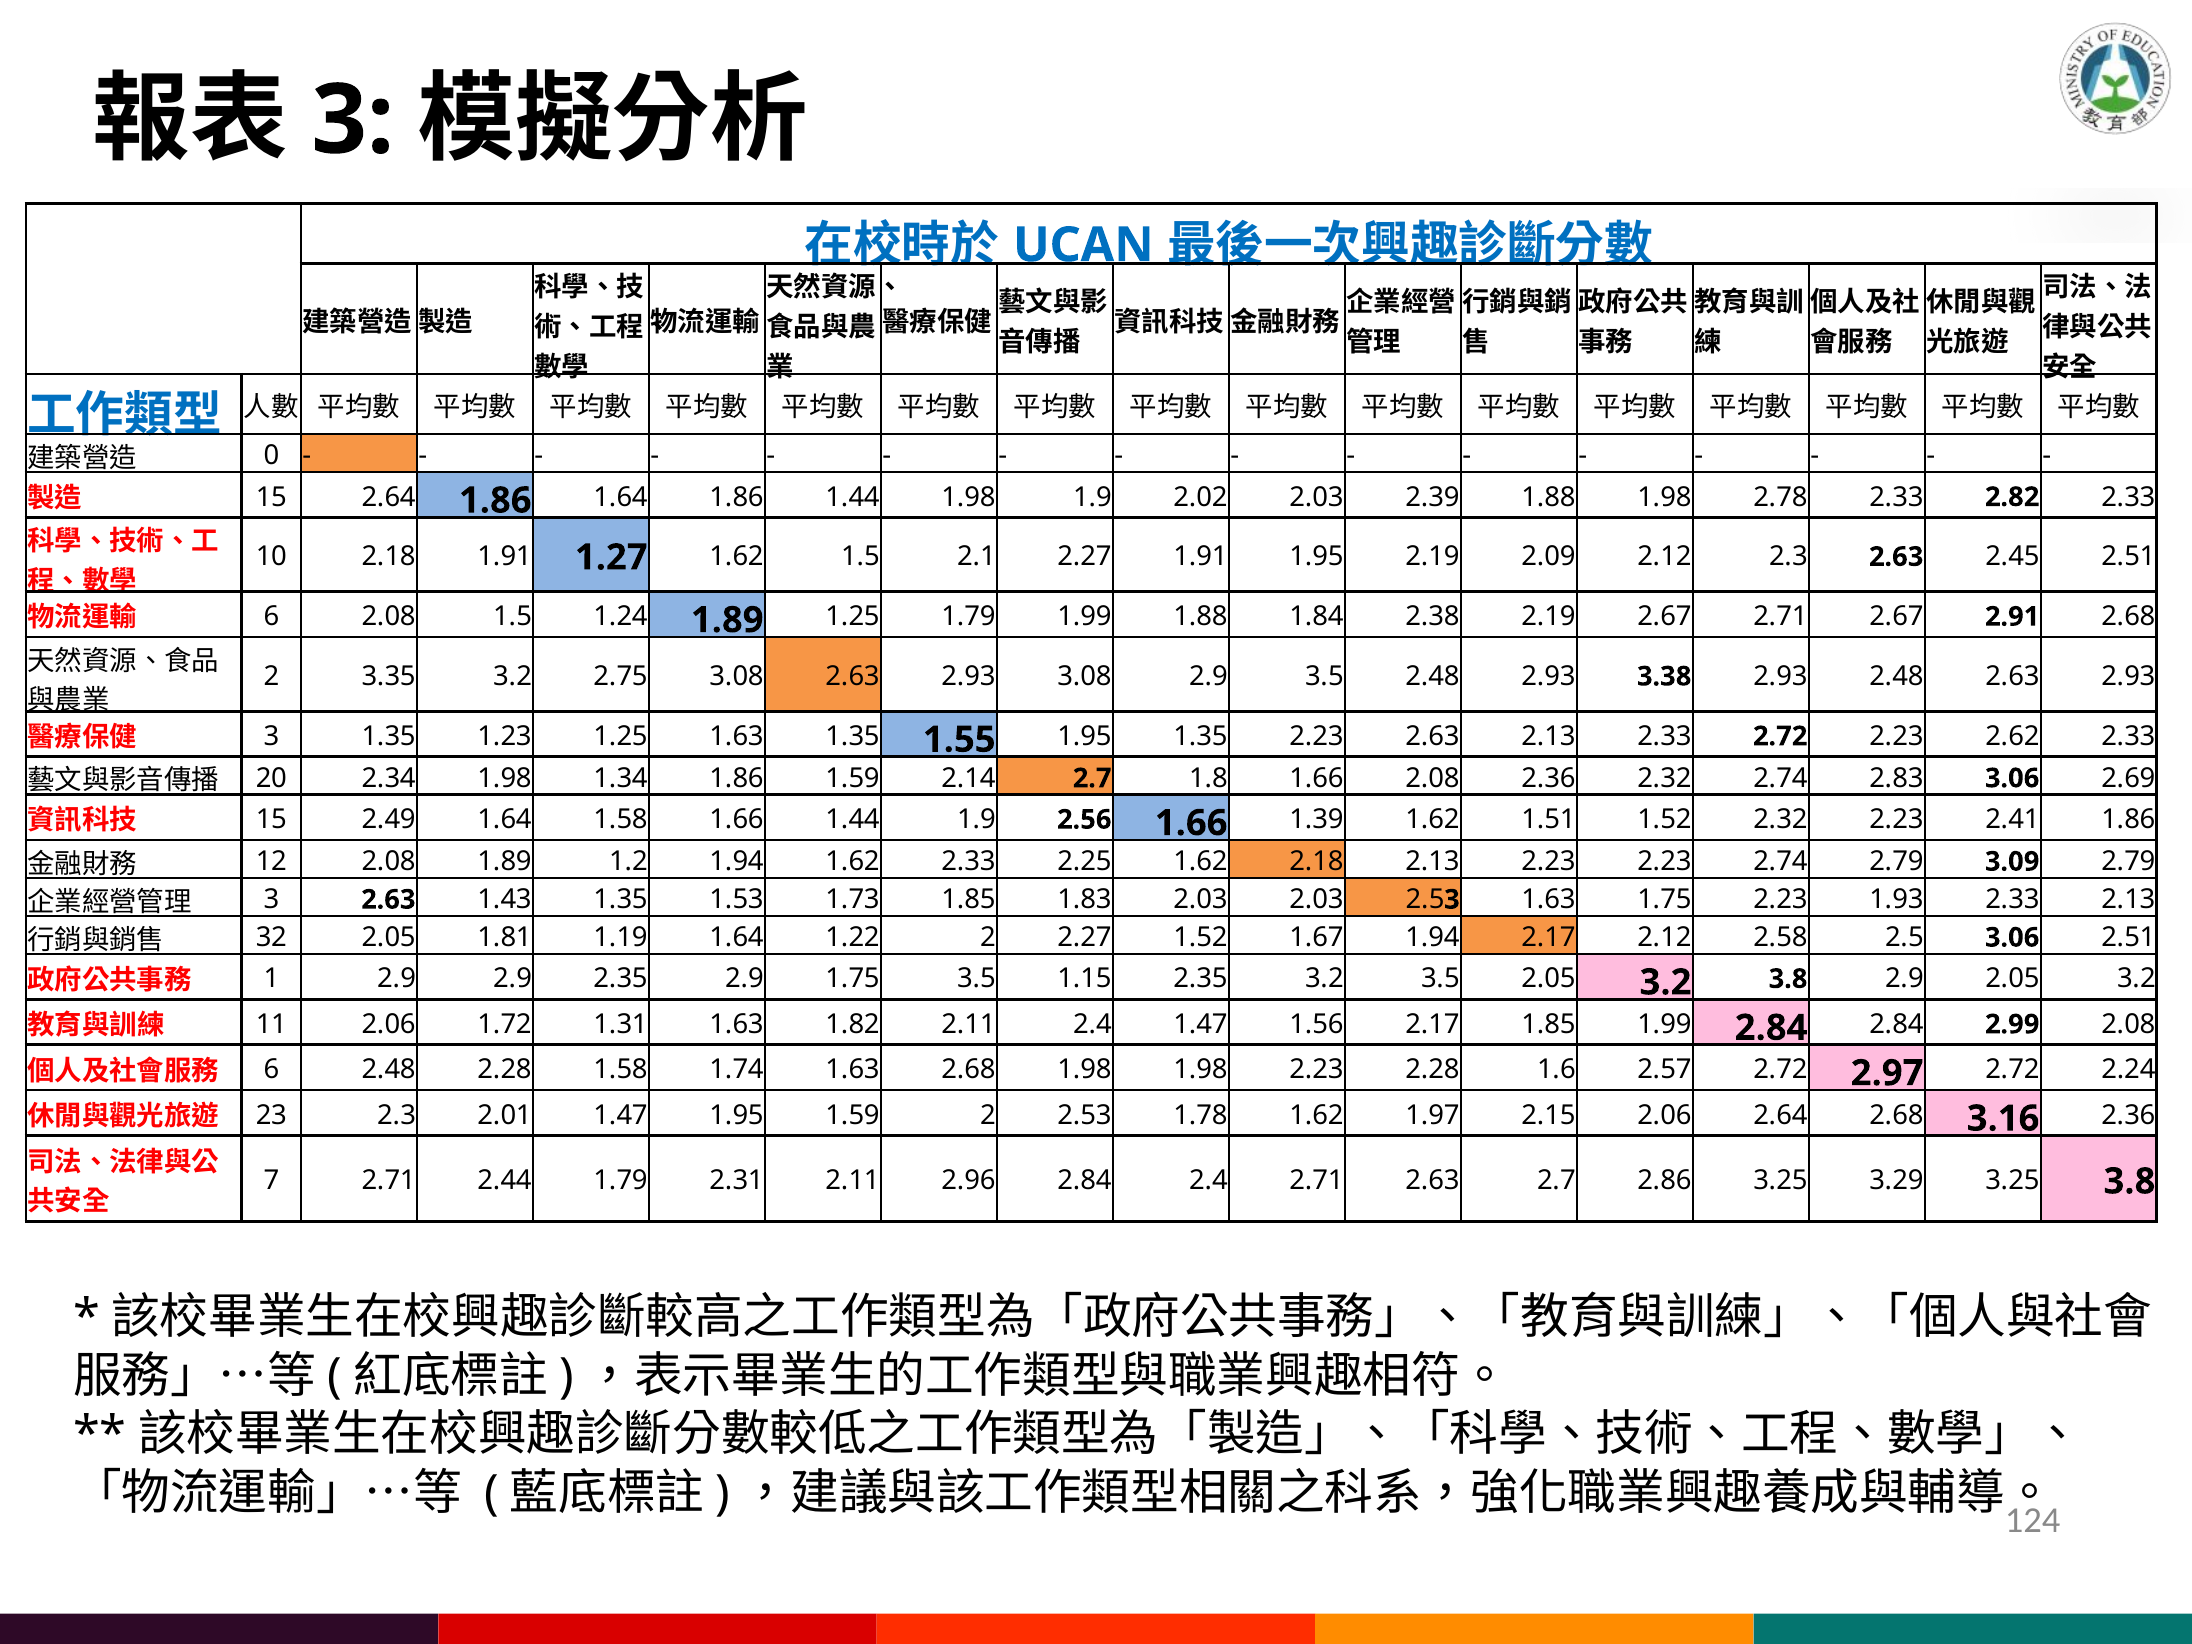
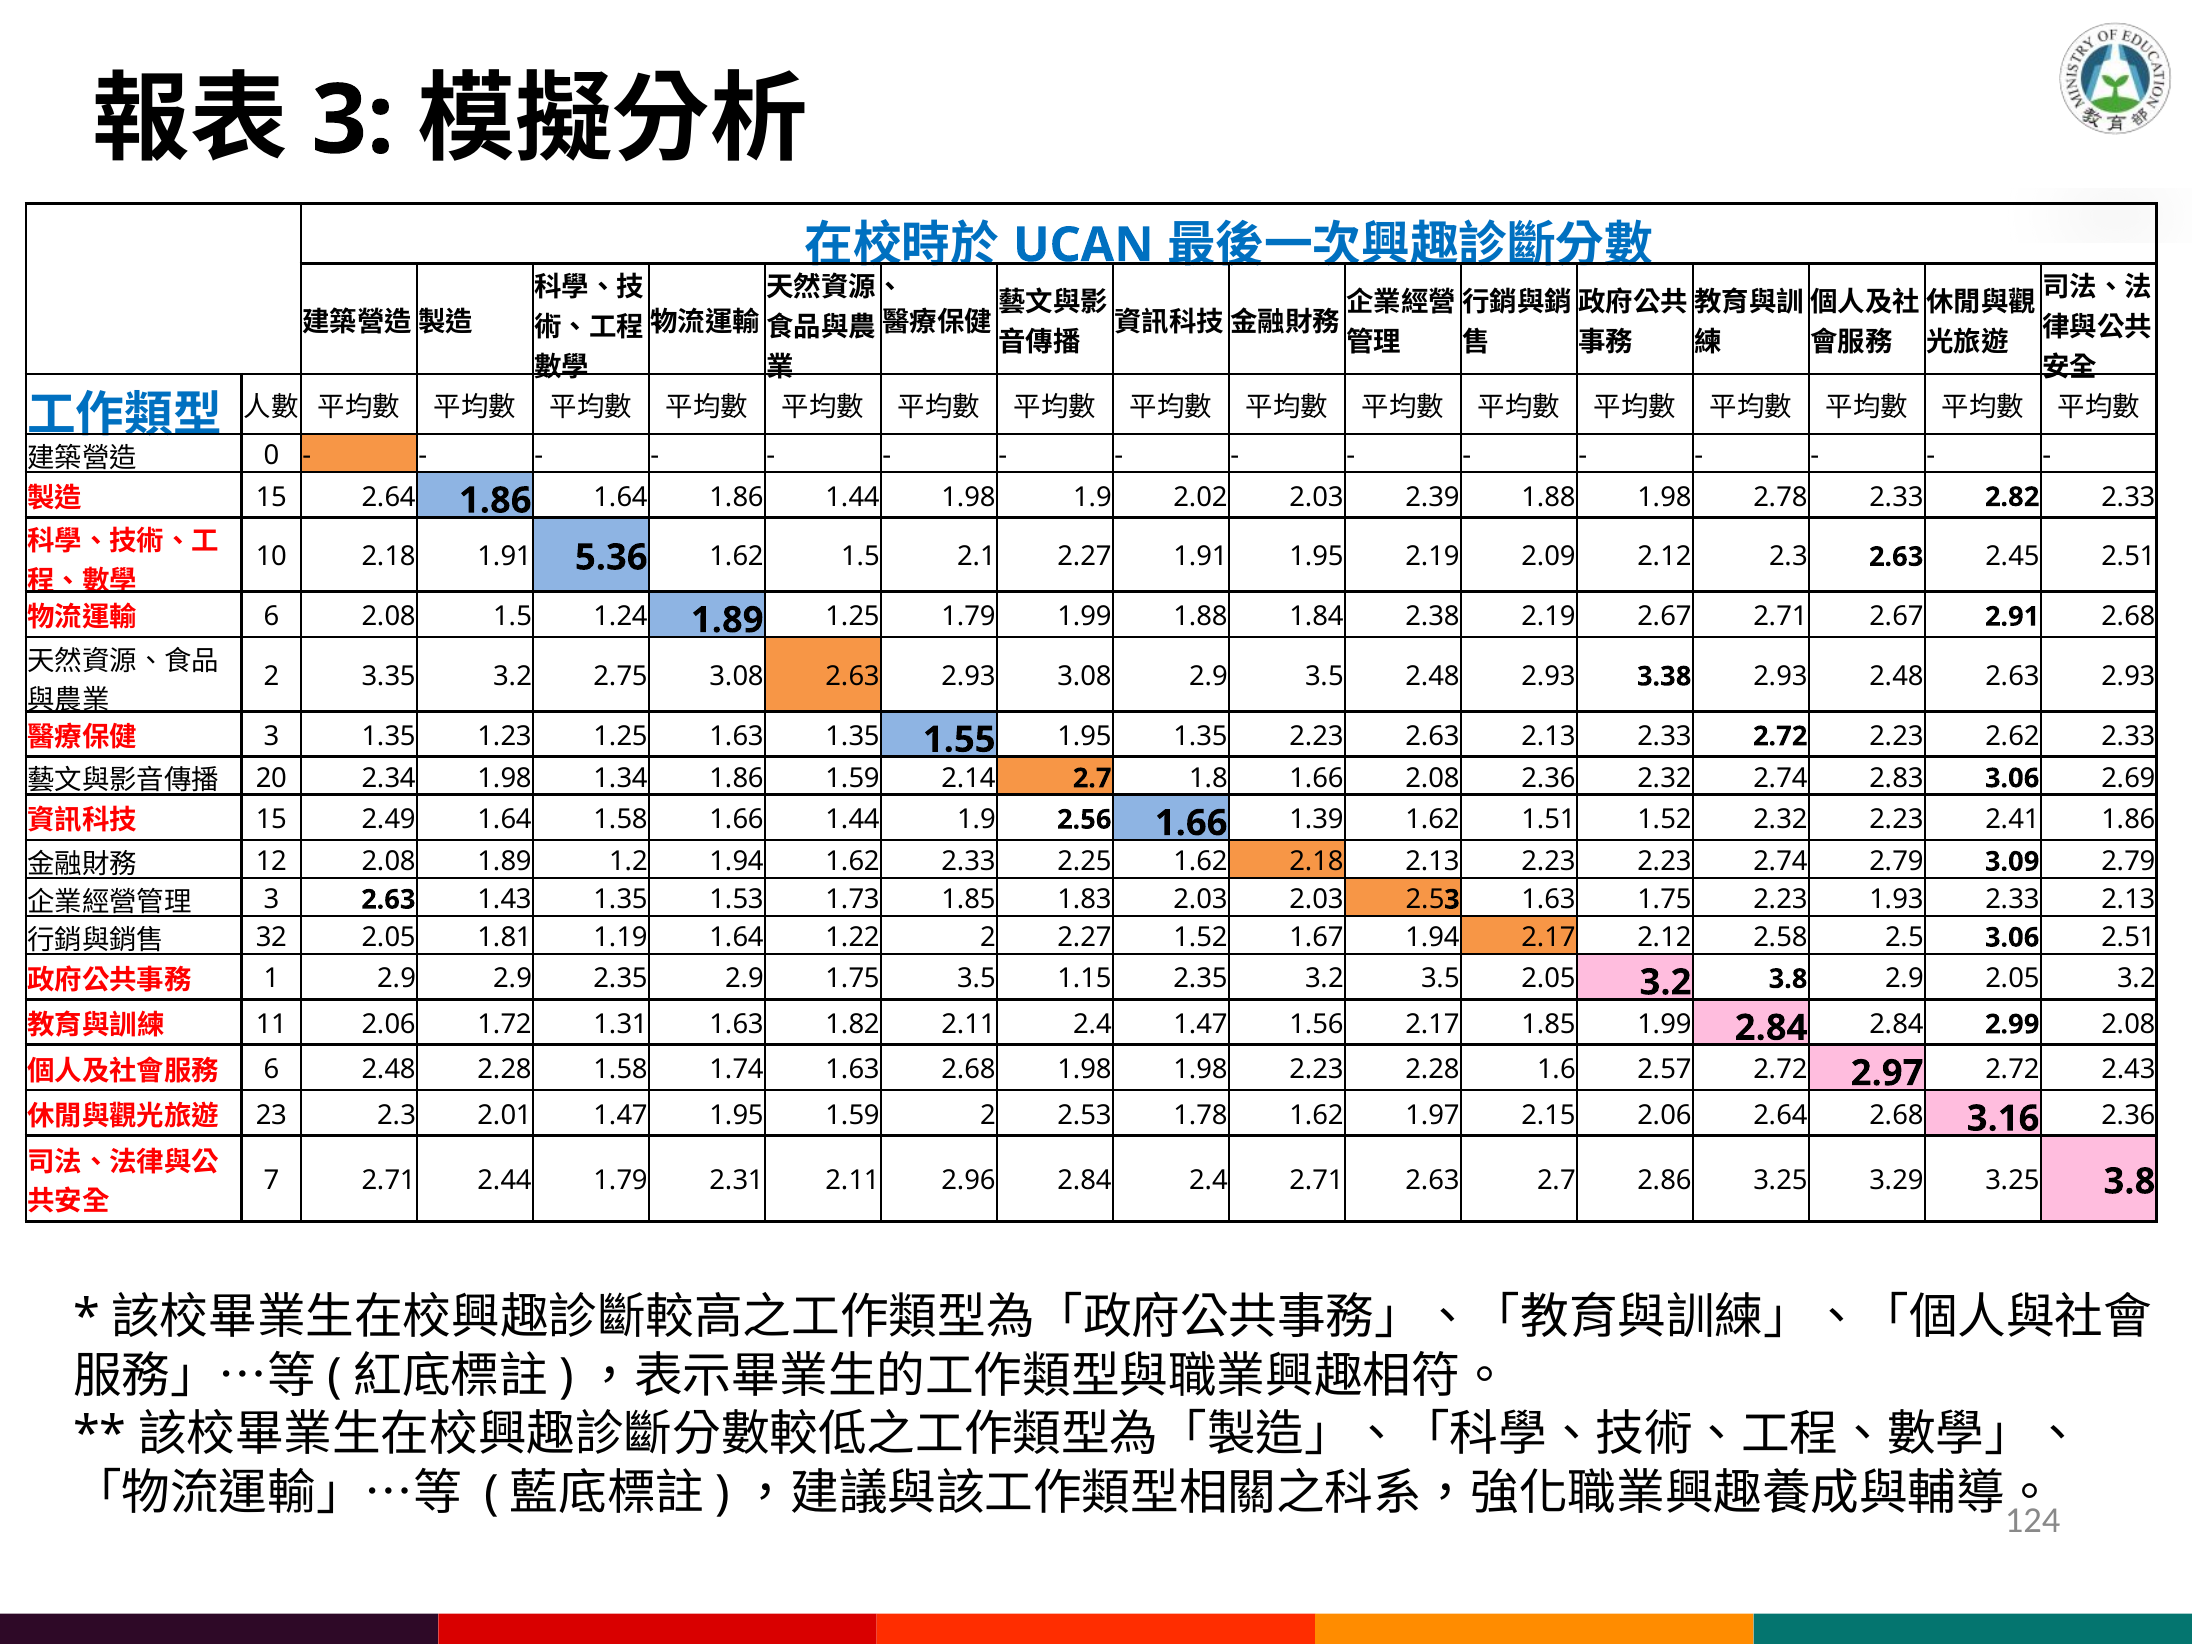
1.27: 1.27 -> 5.36 (611, 557)
2.24: 2.24 -> 2.43 (2128, 1070)
